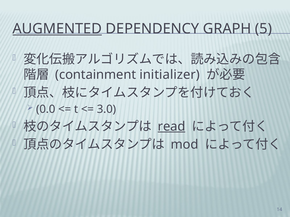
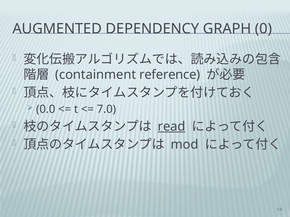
AUGMENTED underline: present -> none (57, 29)
5: 5 -> 0 (263, 29)
initializer: initializer -> reference (170, 75)
3.0: 3.0 -> 7.0 (106, 110)
